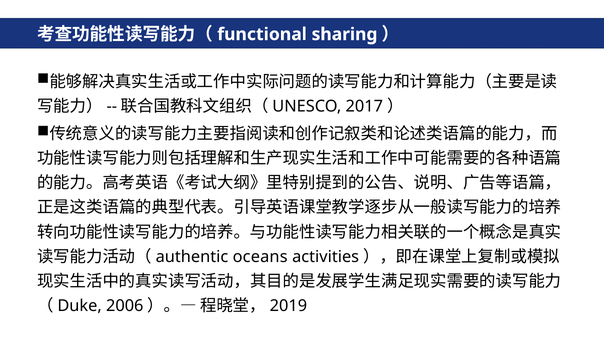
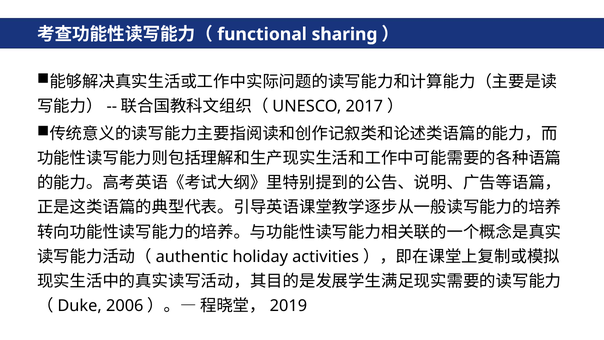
oceans: oceans -> holiday (260, 256)
